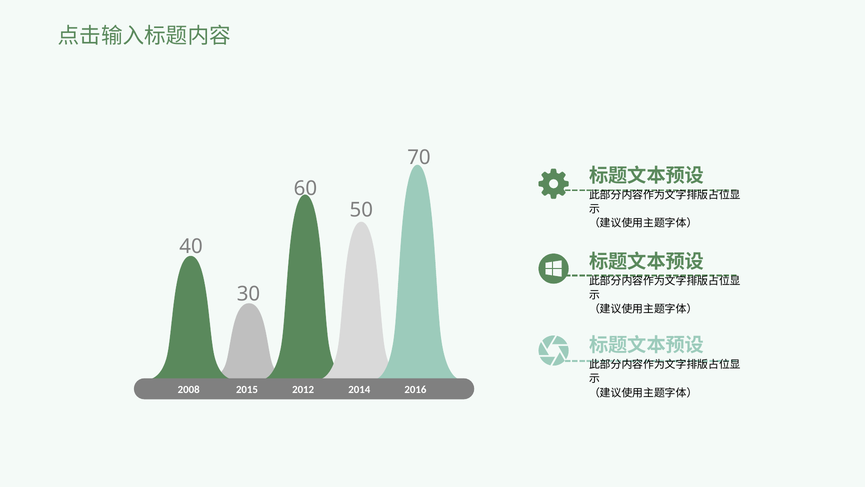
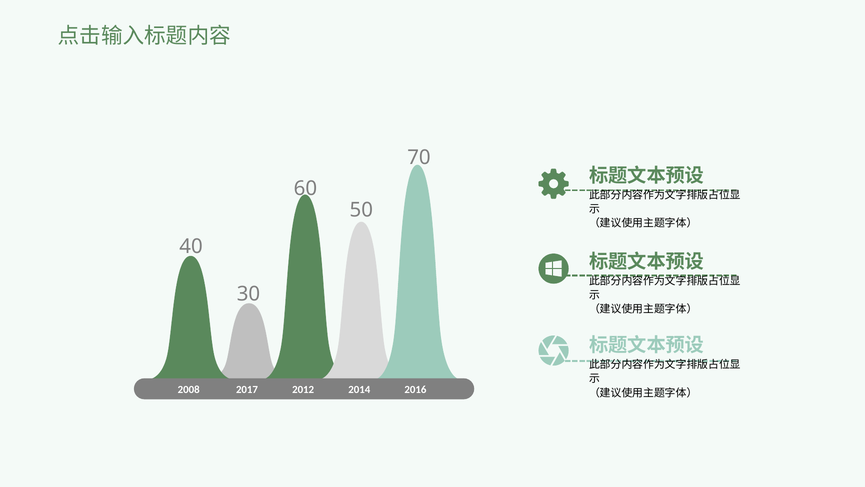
2015: 2015 -> 2017 (247, 389)
